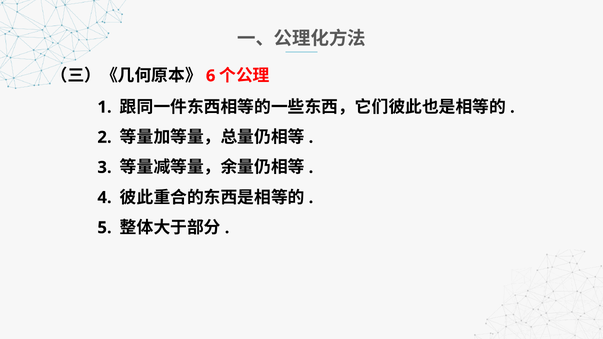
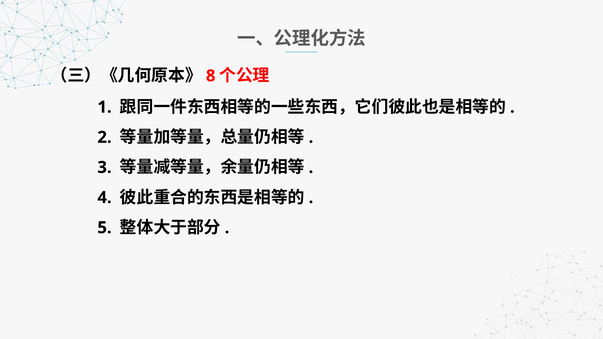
6: 6 -> 8 (211, 76)
